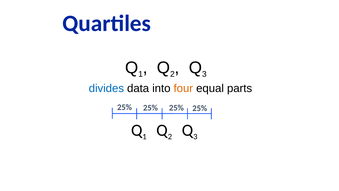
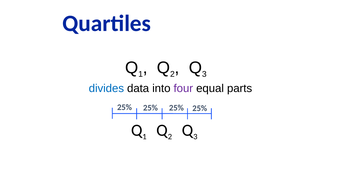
four colour: orange -> purple (183, 88)
